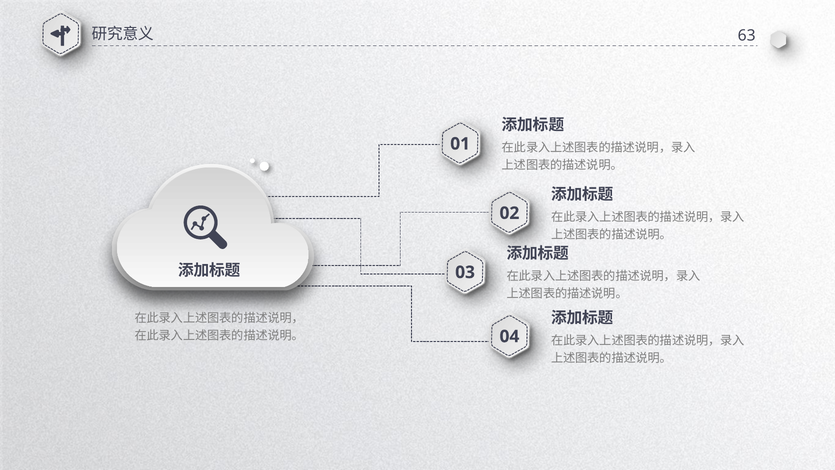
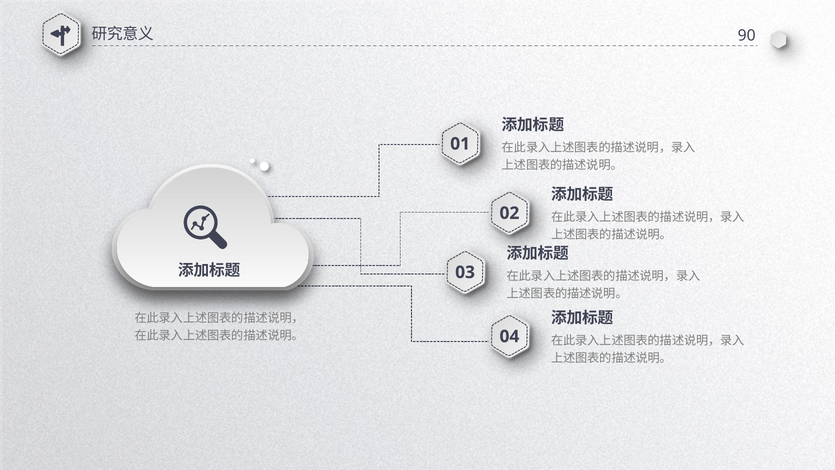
63: 63 -> 90 (747, 36)
